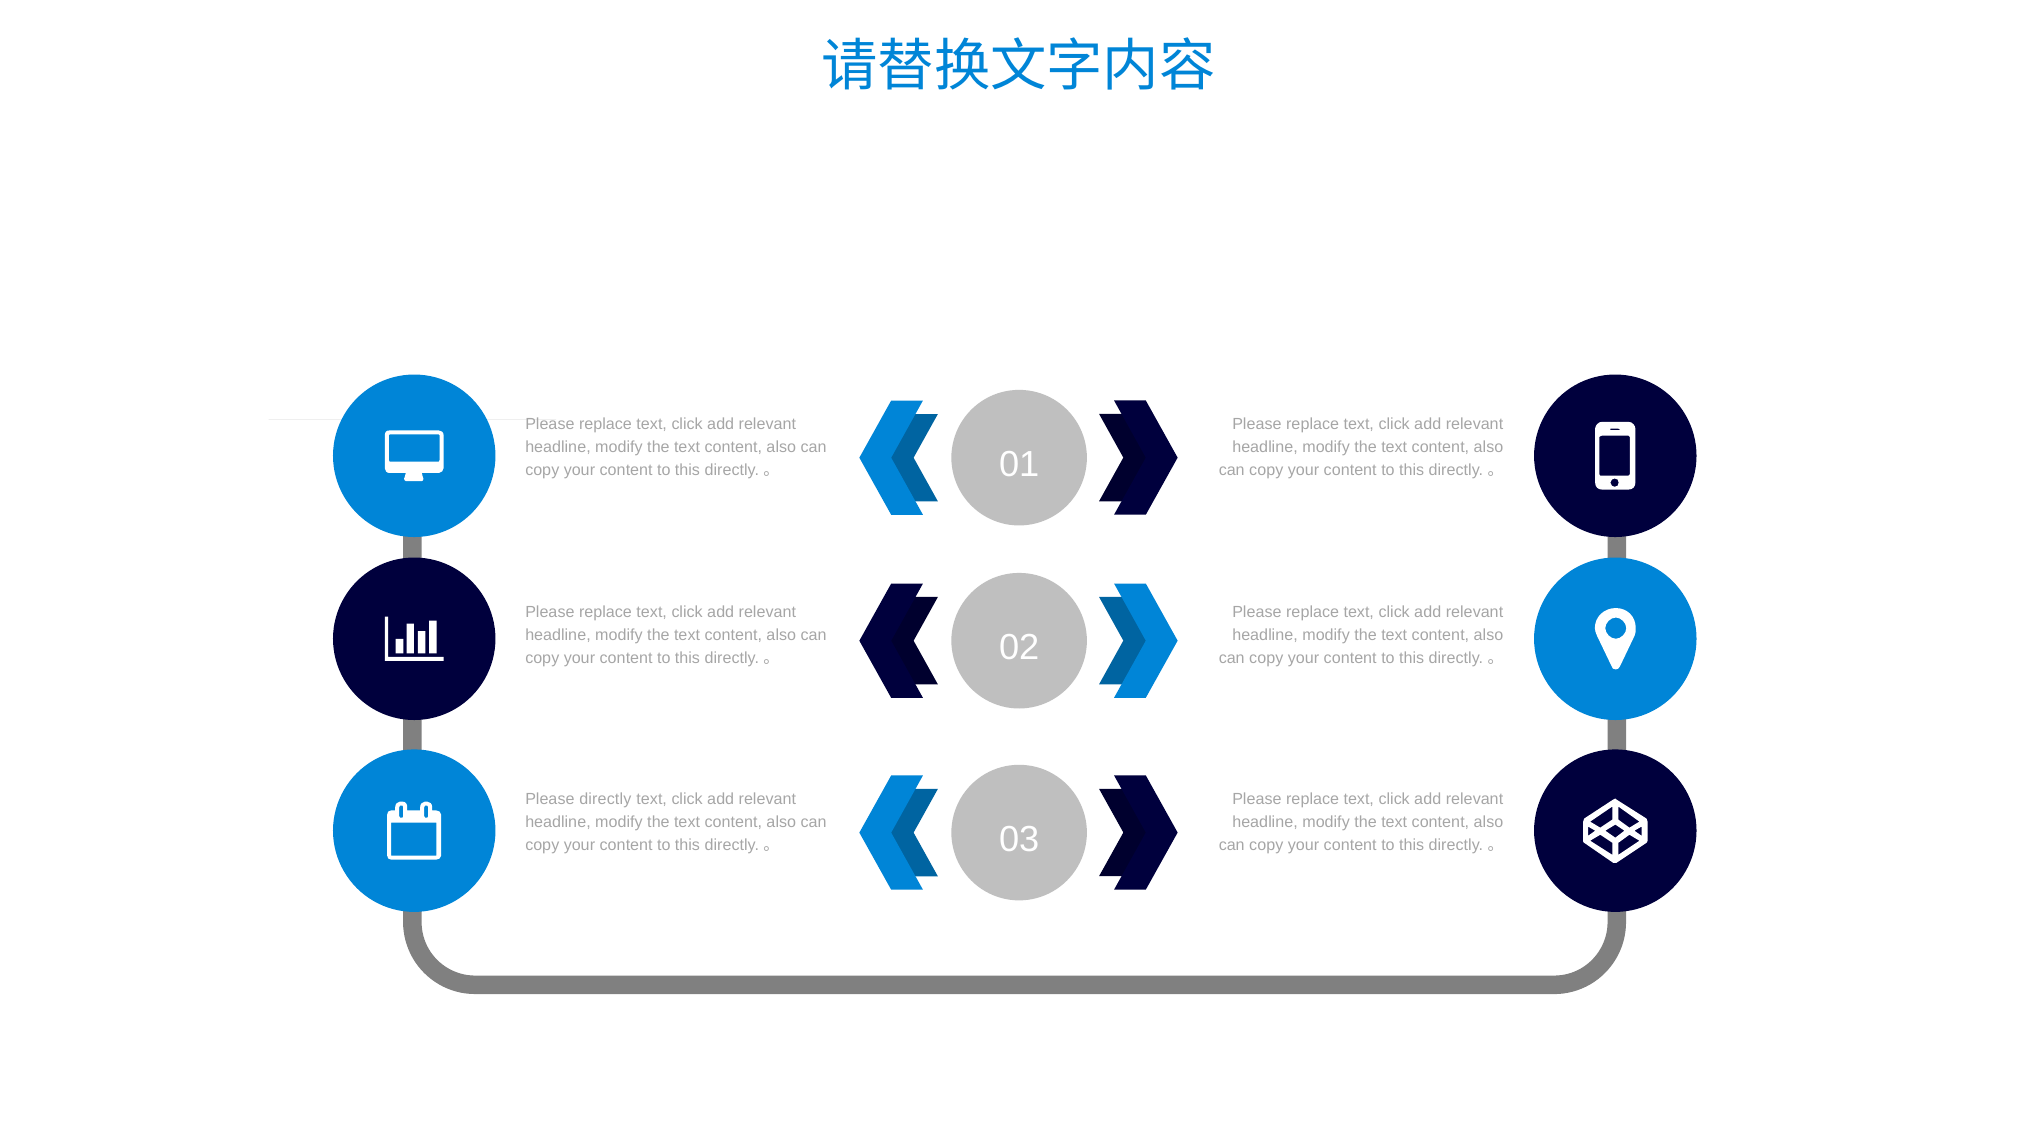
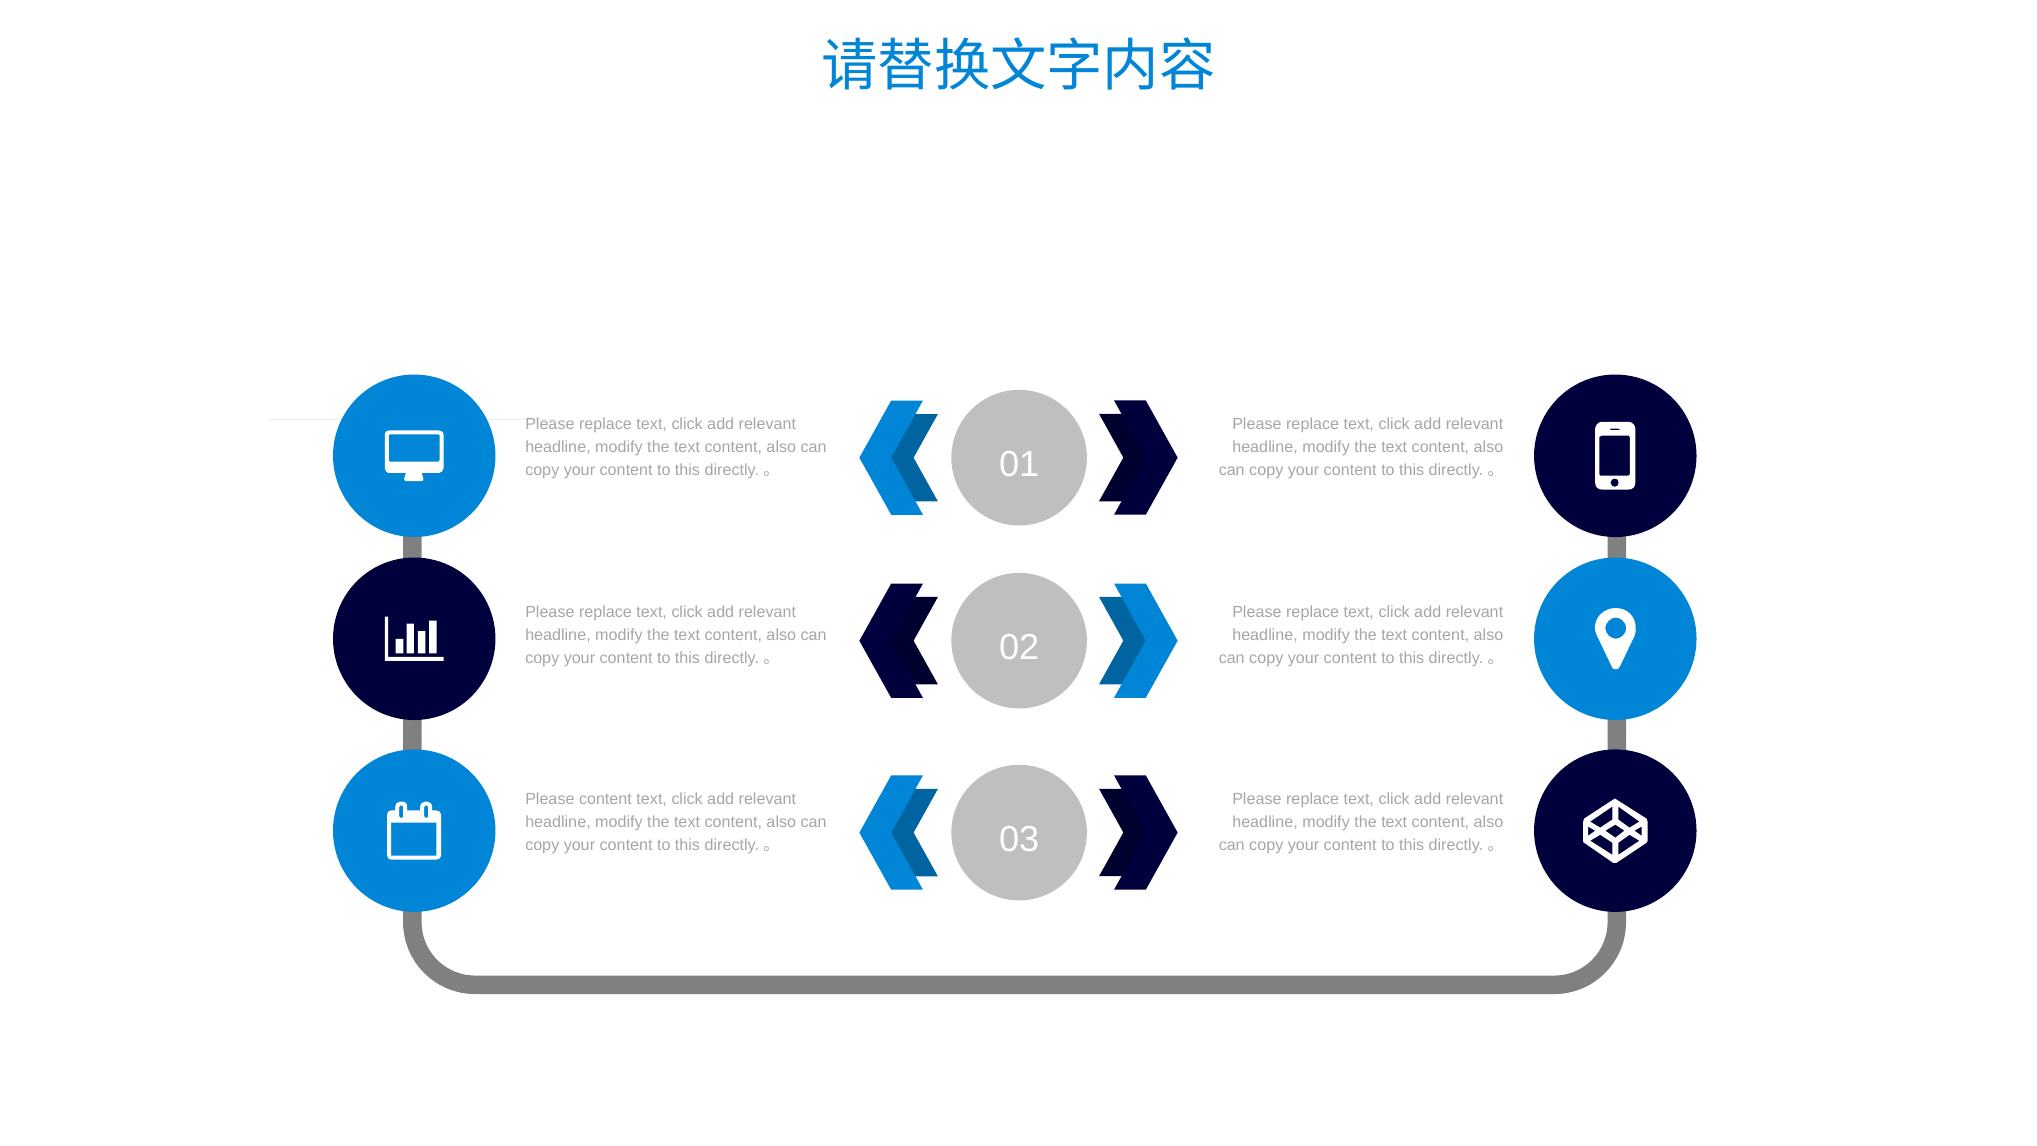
Please directly: directly -> content (605, 799)
